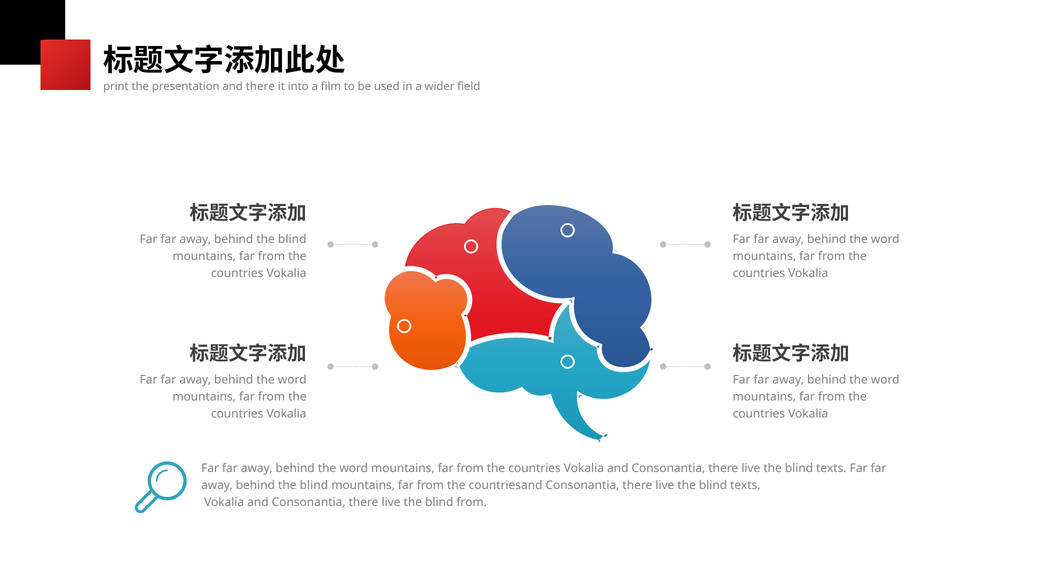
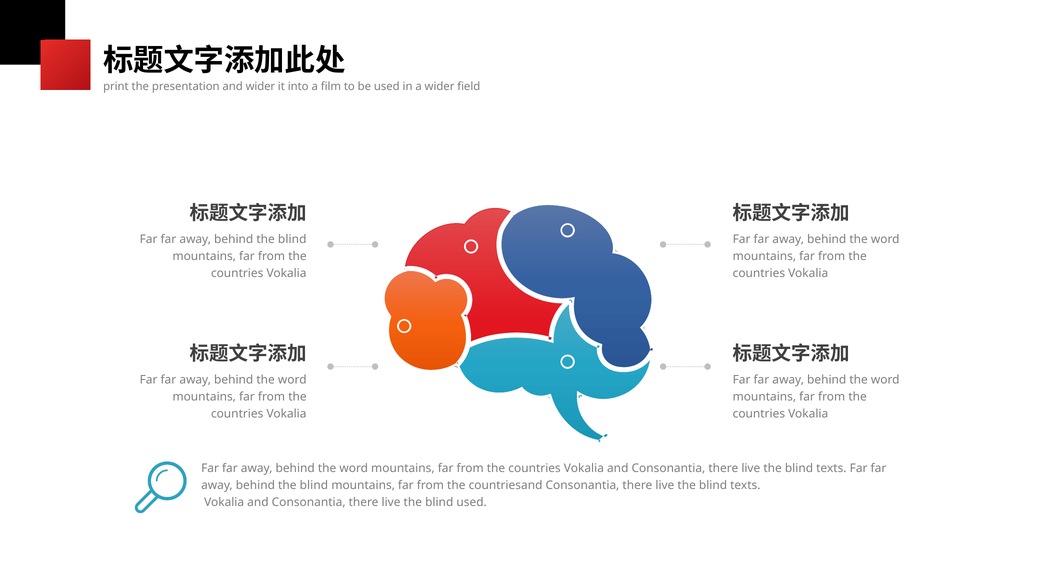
and there: there -> wider (260, 86)
blind from: from -> used (472, 503)
